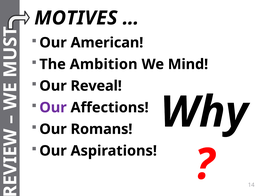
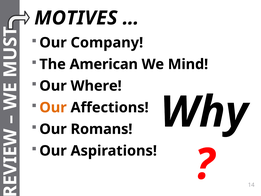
American: American -> Company (107, 43)
Ambition: Ambition -> American (104, 64)
Reveal: Reveal -> Where (96, 86)
Our colour: purple -> orange (53, 107)
